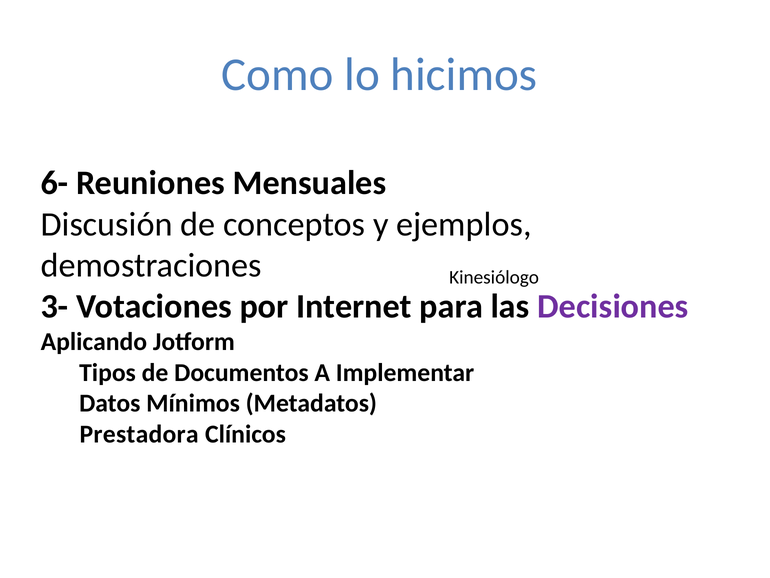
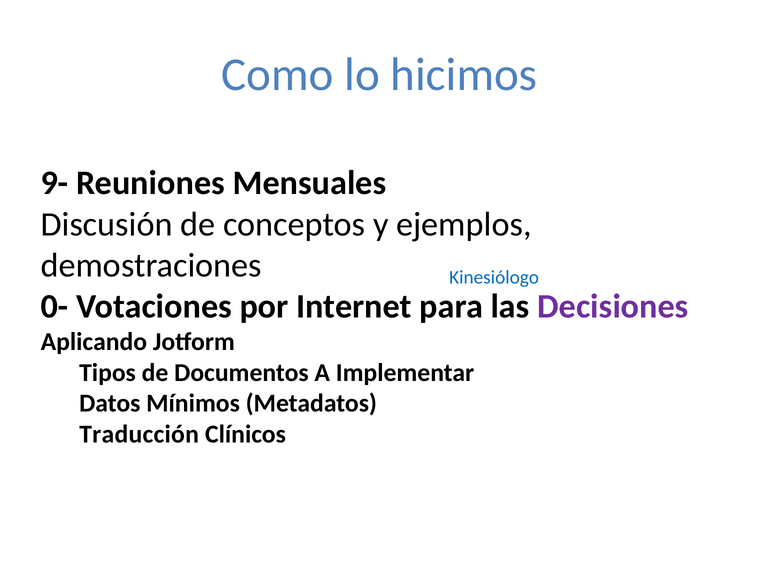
6-: 6- -> 9- (55, 183)
Kinesiólogo colour: black -> blue (494, 277)
3-: 3- -> 0- (55, 306)
Prestadora: Prestadora -> Traducción (139, 434)
